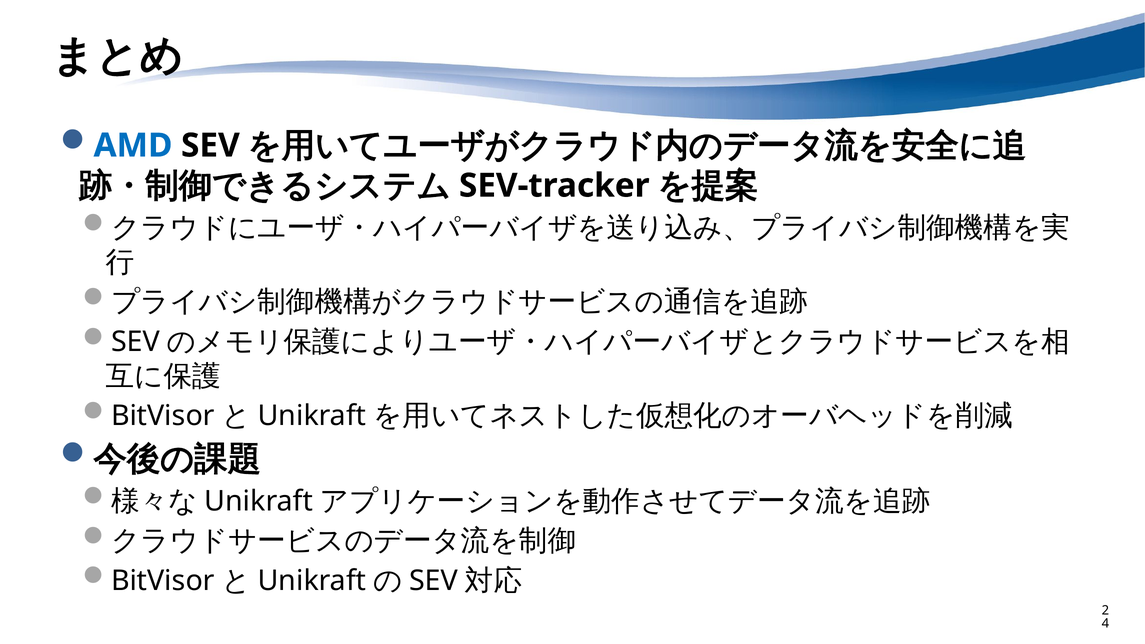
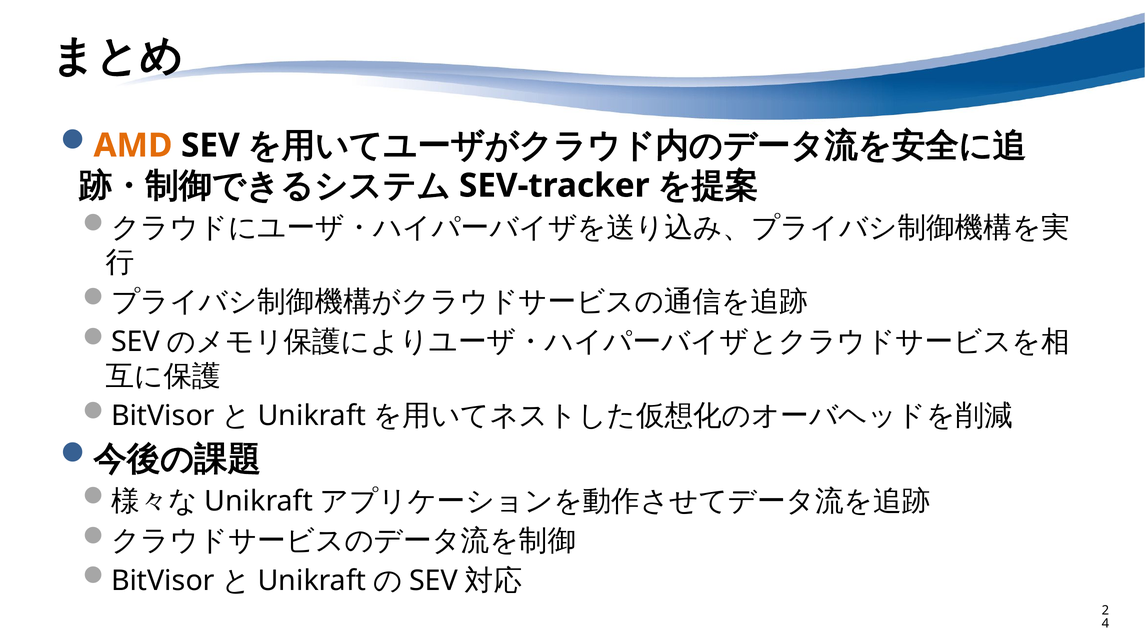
AMD colour: blue -> orange (133, 146)
